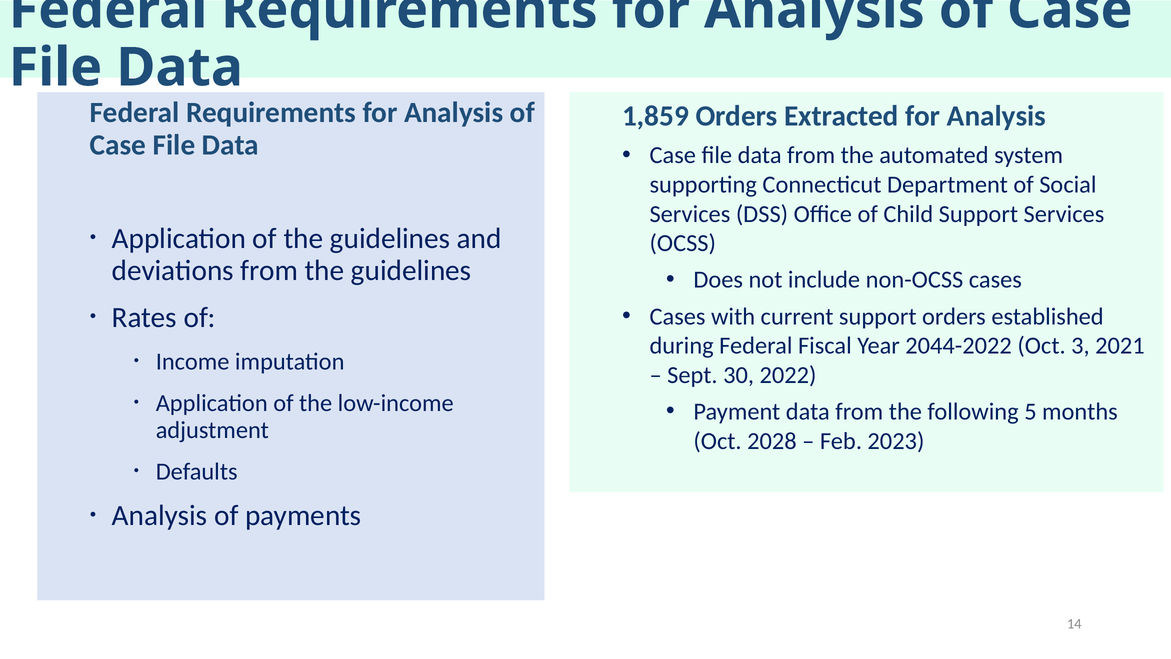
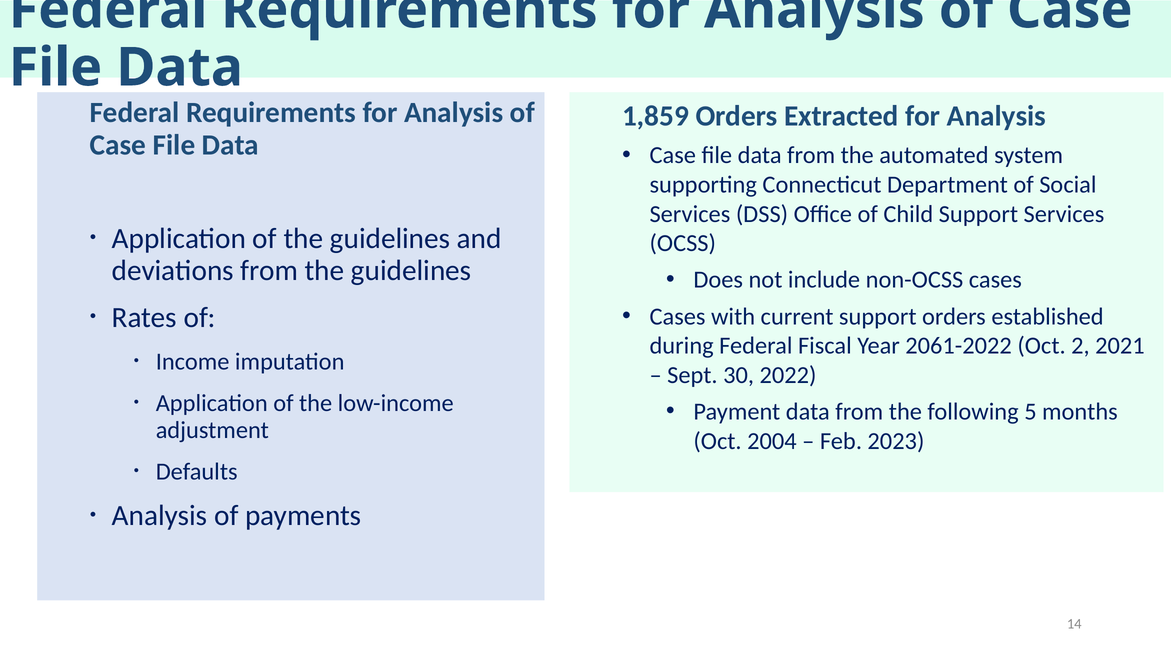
2044-2022: 2044-2022 -> 2061-2022 (959, 346)
3: 3 -> 2 (1080, 346)
2028: 2028 -> 2004 (772, 441)
